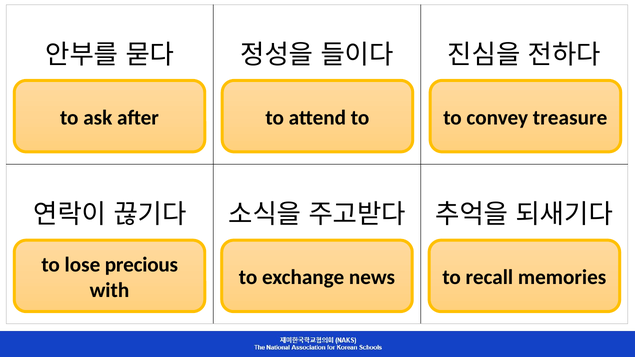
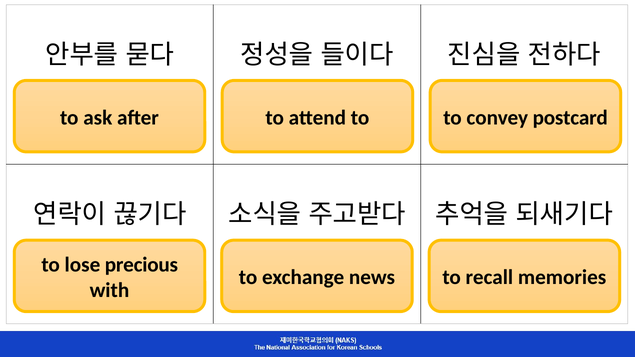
treasure: treasure -> postcard (570, 118)
